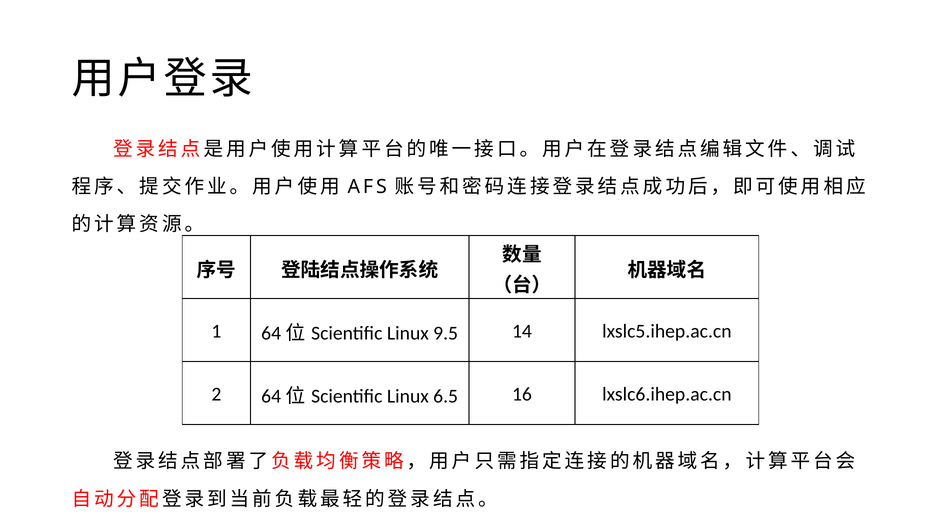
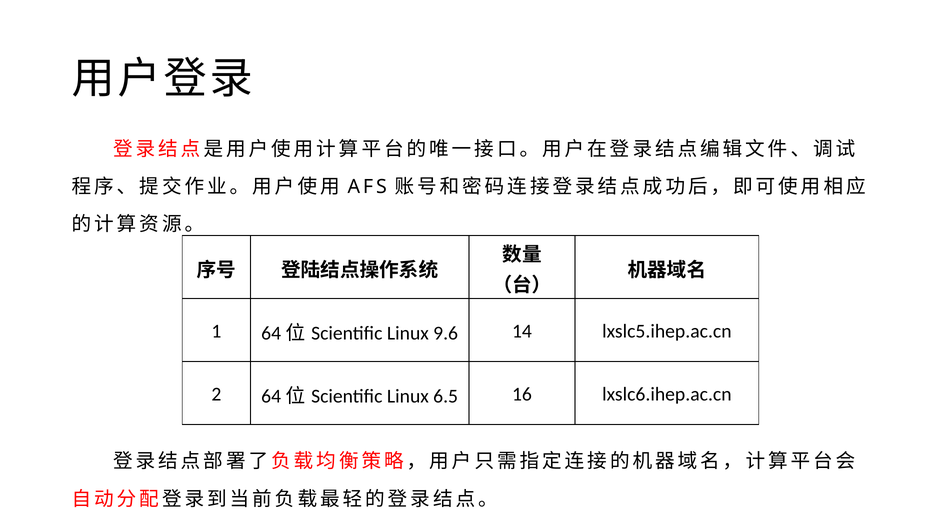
9.5: 9.5 -> 9.6 (446, 333)
